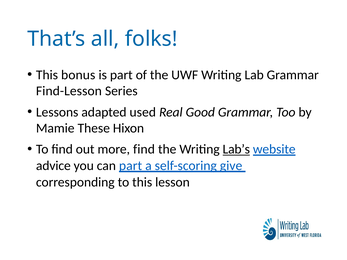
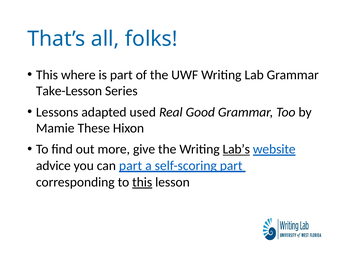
bonus: bonus -> where (78, 75)
Find-Lesson: Find-Lesson -> Take-Lesson (69, 91)
more find: find -> give (144, 149)
self-scoring give: give -> part (231, 166)
this underline: none -> present (142, 182)
